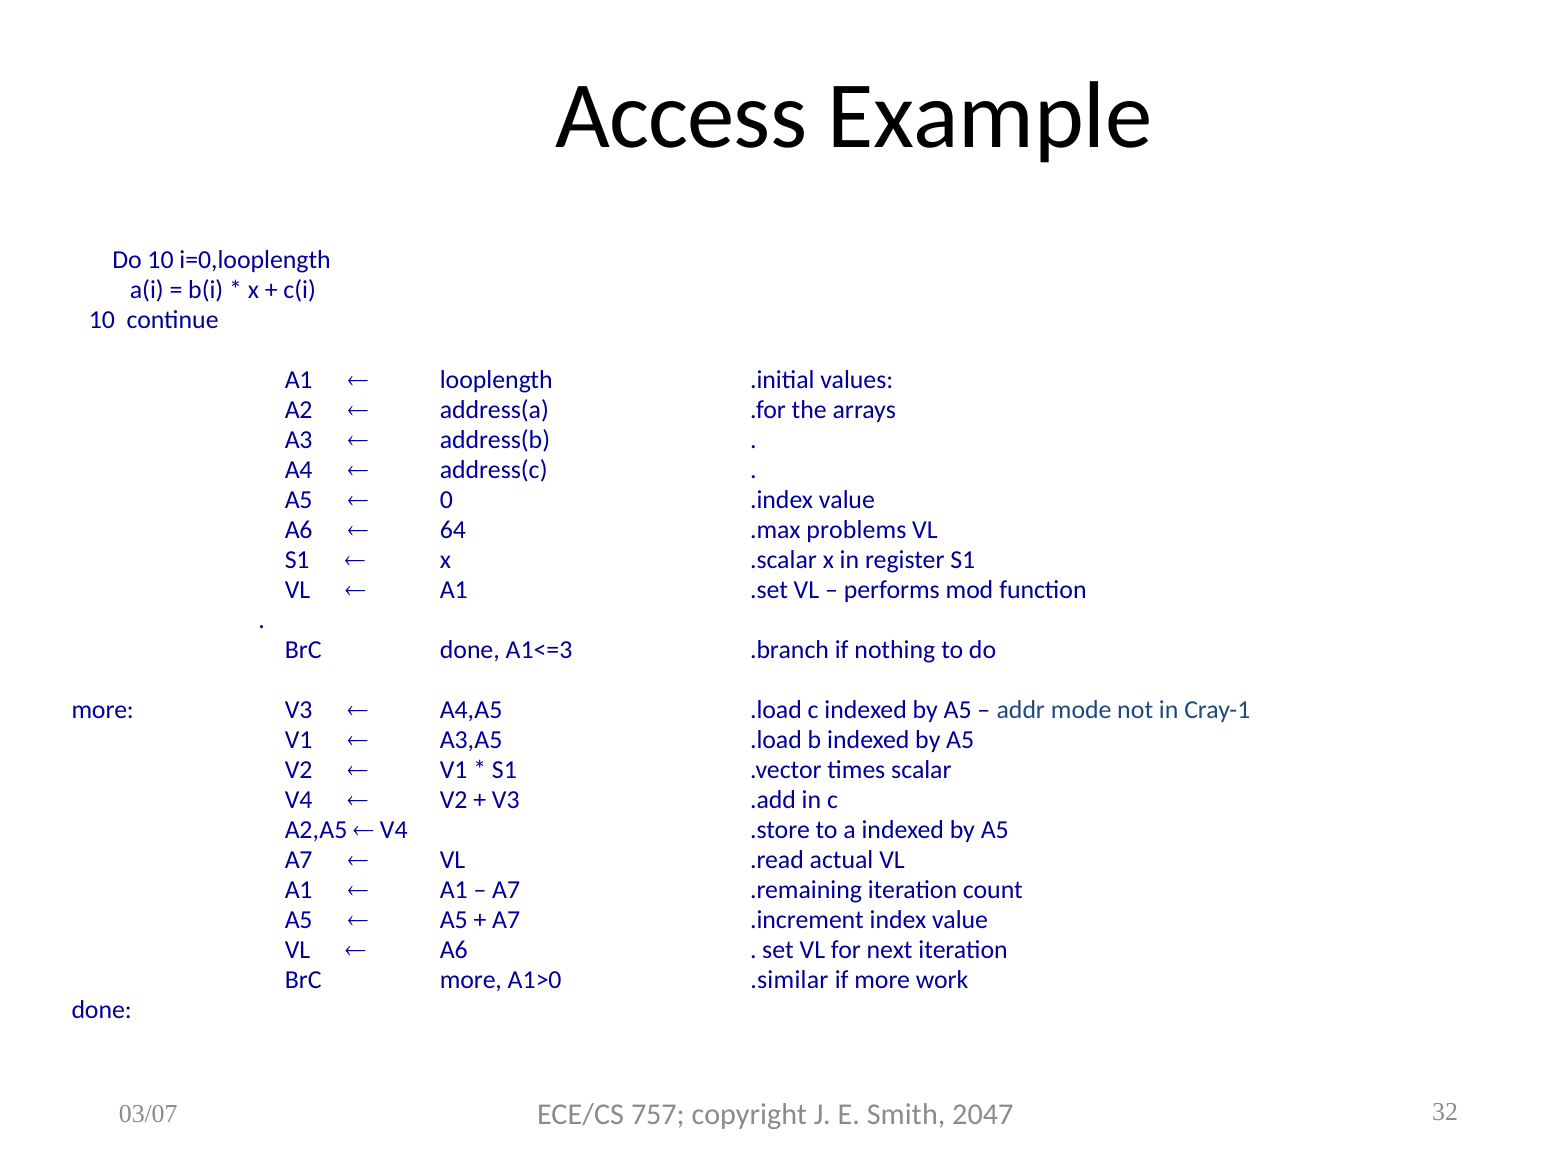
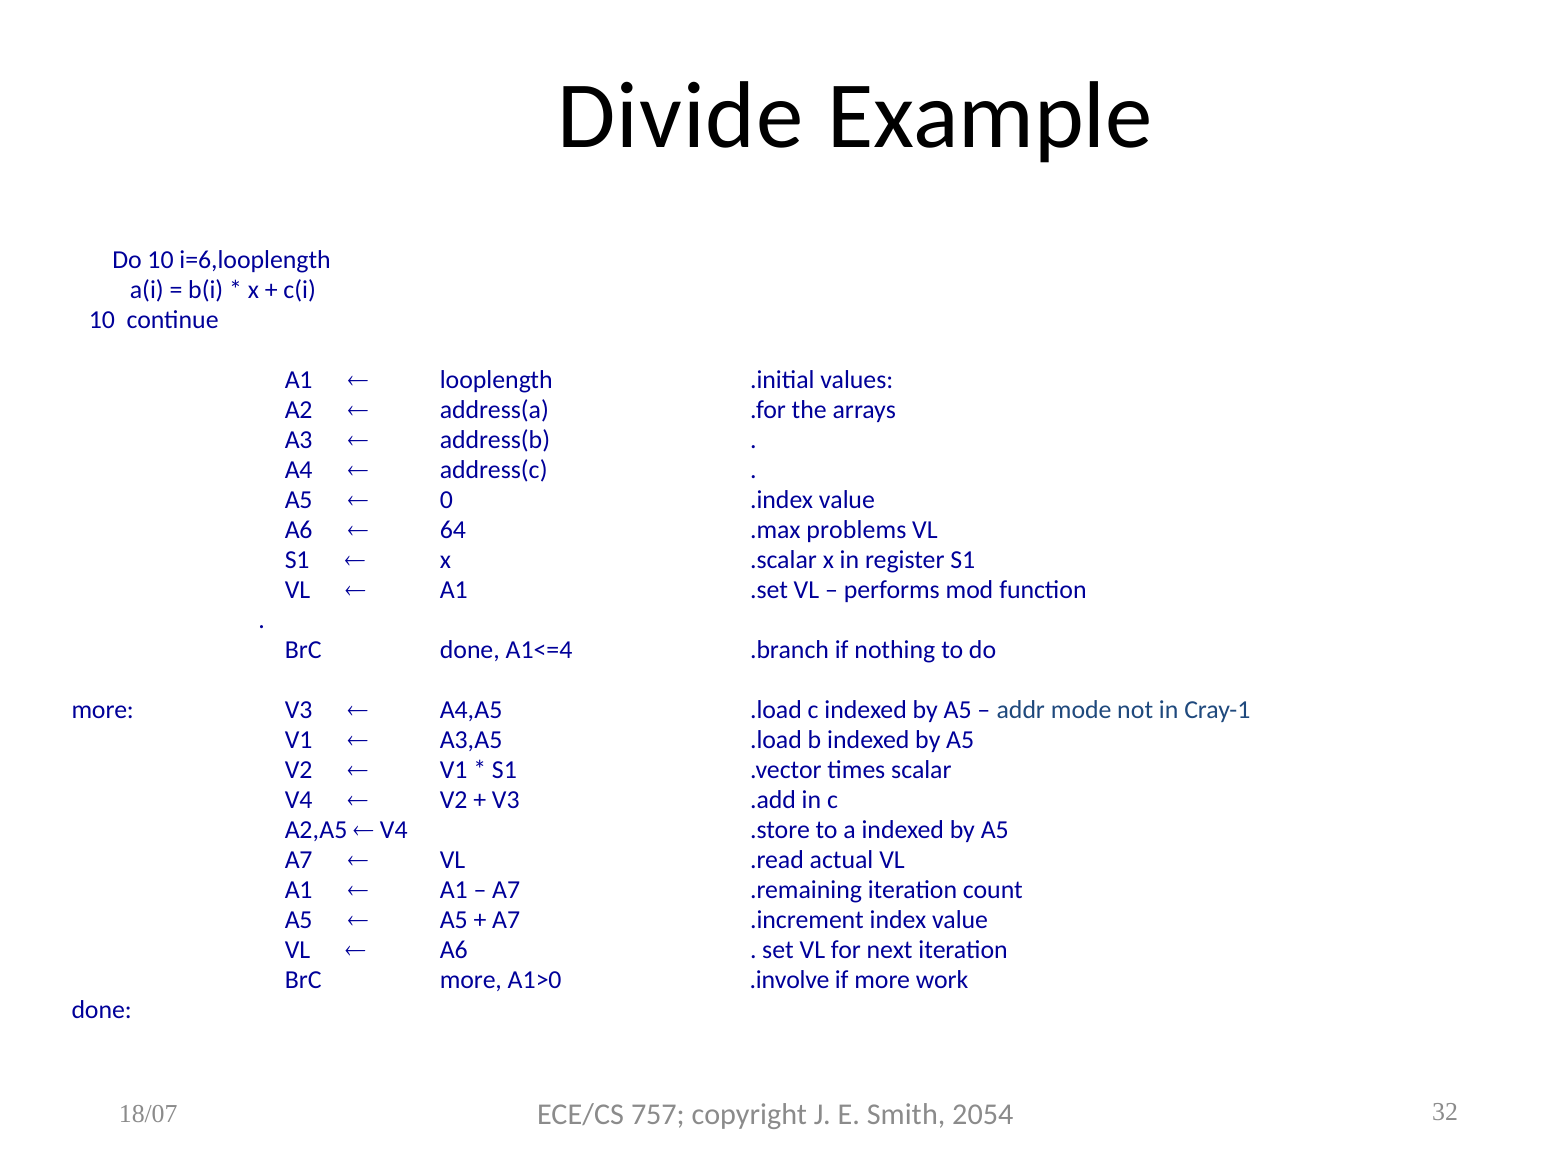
Access: Access -> Divide (681, 116)
i=0,looplength: i=0,looplength -> i=6,looplength (255, 260)
A1<=3: A1<=3 -> A1<=4 (539, 649)
.similar: .similar -> .involve (790, 979)
03/07: 03/07 -> 18/07 (148, 1113)
2047: 2047 -> 2054 (983, 1114)
